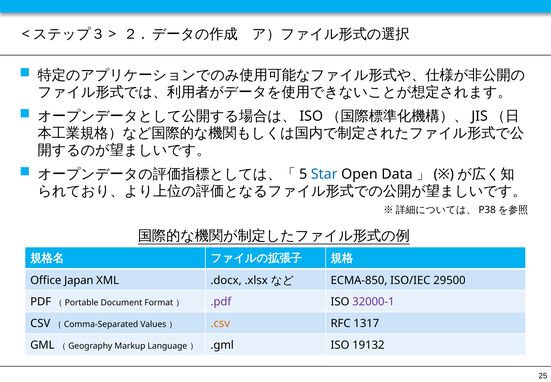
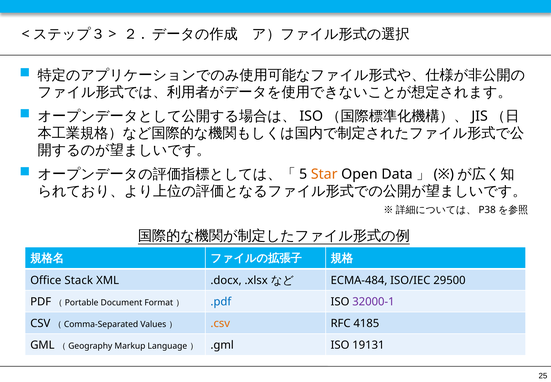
Star colour: blue -> orange (324, 174)
Japan: Japan -> Stack (79, 280)
ECMA-850: ECMA-850 -> ECMA-484 (359, 280)
.pdf colour: purple -> blue (221, 301)
1317: 1317 -> 4185 (366, 323)
19132: 19132 -> 19131 (368, 345)
